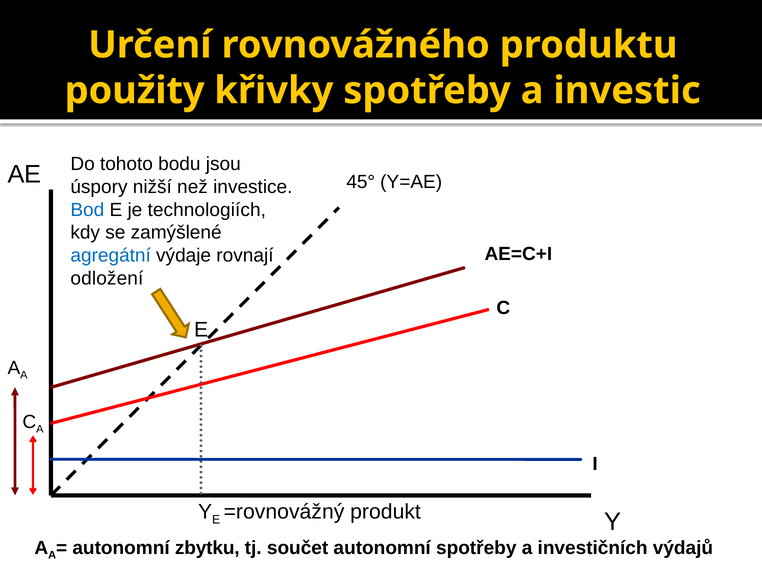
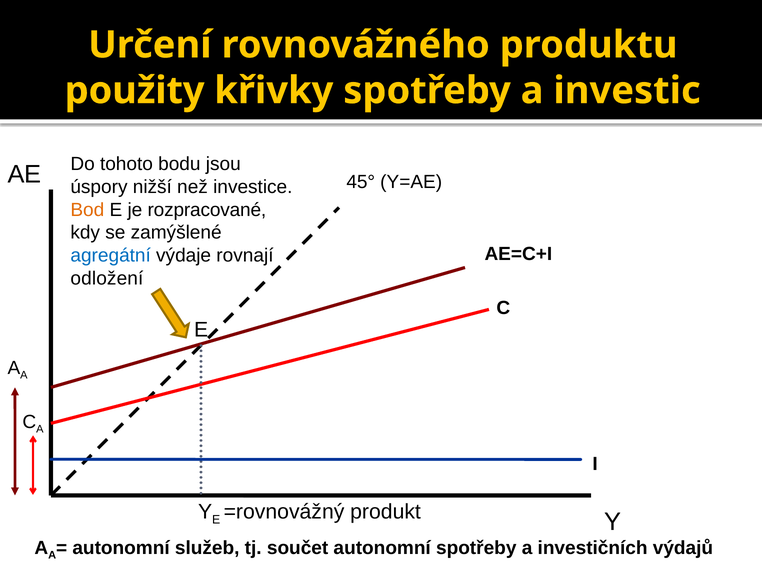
Bod colour: blue -> orange (87, 210)
technologiích: technologiích -> rozpracované (207, 210)
zbytku: zbytku -> služeb (207, 548)
